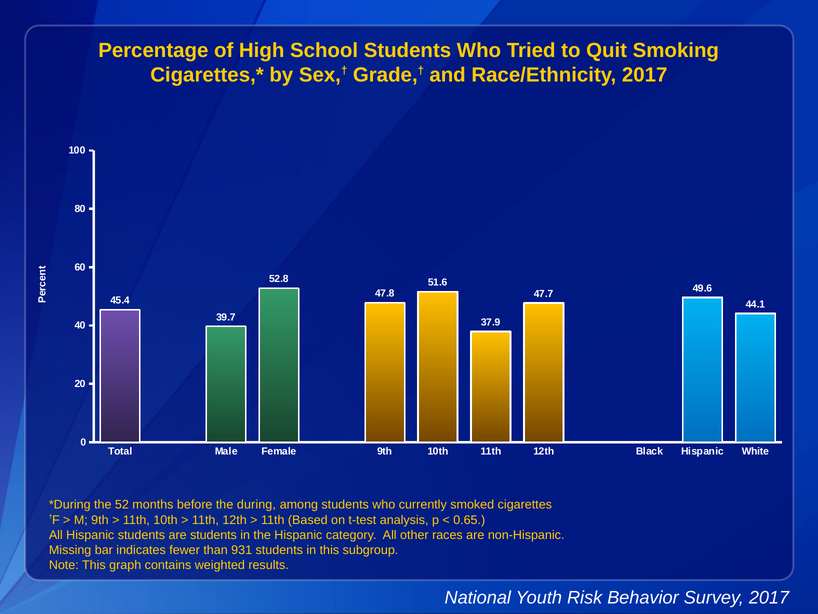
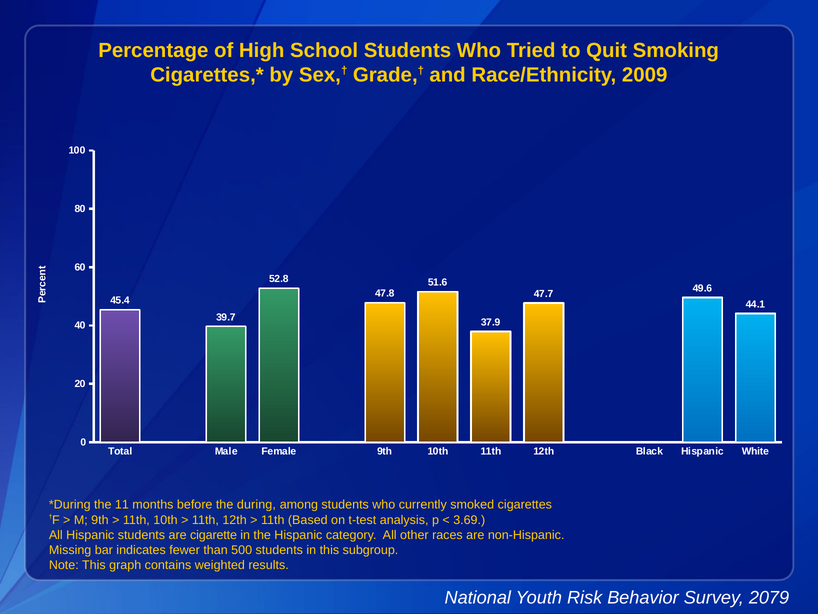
Race/Ethnicity 2017: 2017 -> 2009 (645, 75)
52: 52 -> 11 (122, 504)
0.65: 0.65 -> 3.69 (469, 519)
are students: students -> cigarette (214, 534)
931: 931 -> 500 (242, 549)
Survey 2017: 2017 -> 2079 (769, 597)
